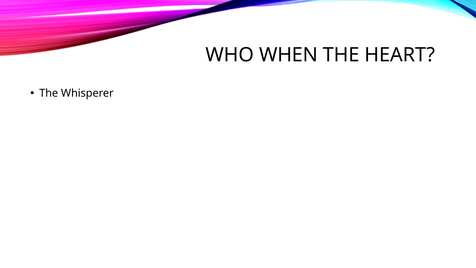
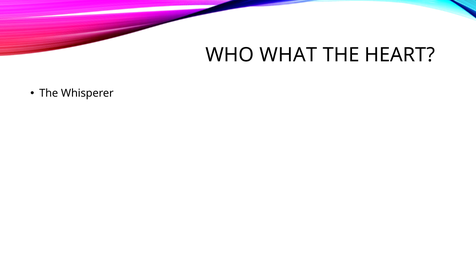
WHEN: WHEN -> WHAT (288, 55)
